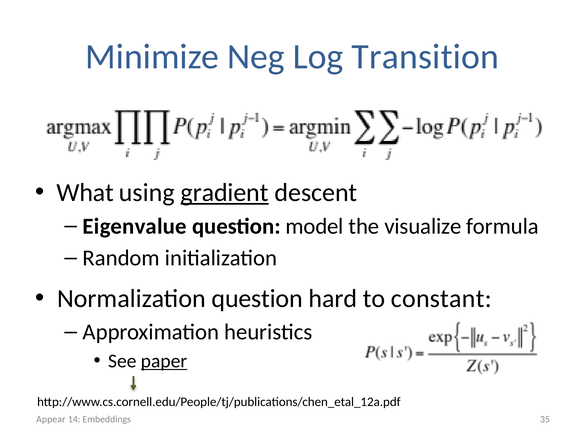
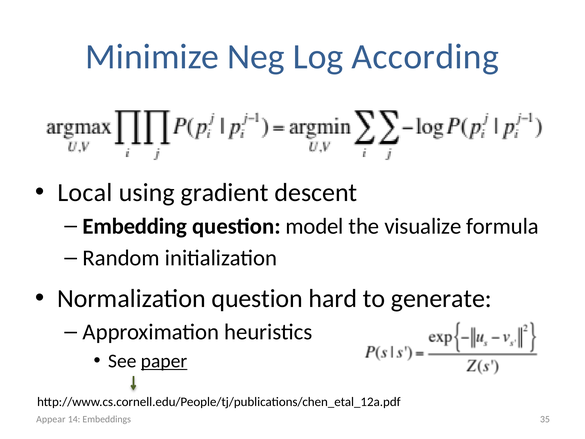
Transition: Transition -> According (425, 57)
What: What -> Local (85, 193)
gradient underline: present -> none (225, 193)
Eigenvalue: Eigenvalue -> Embedding (135, 226)
constant: constant -> generate (441, 298)
